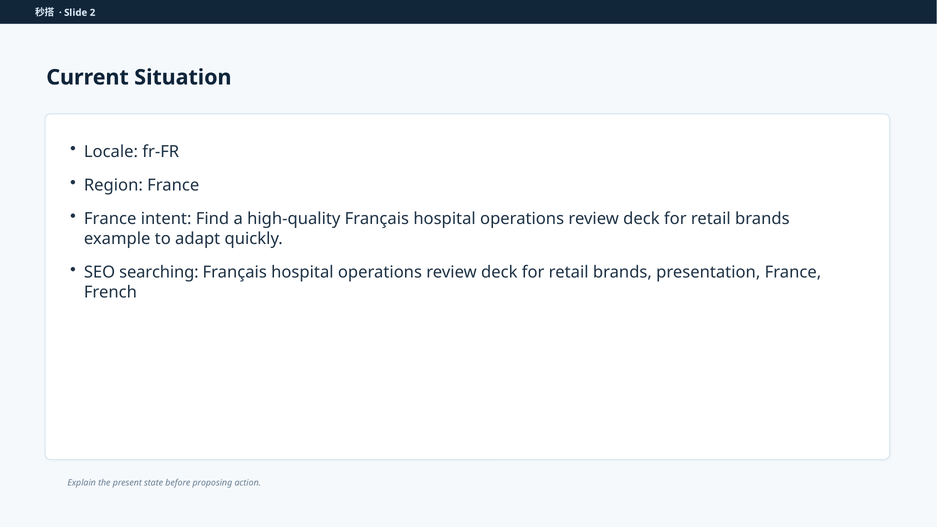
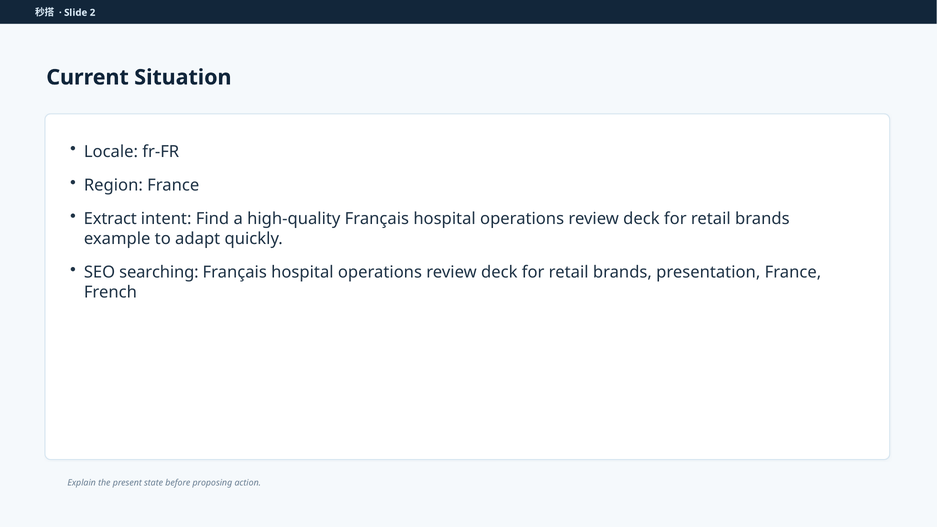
France: France -> Extract (110, 219)
